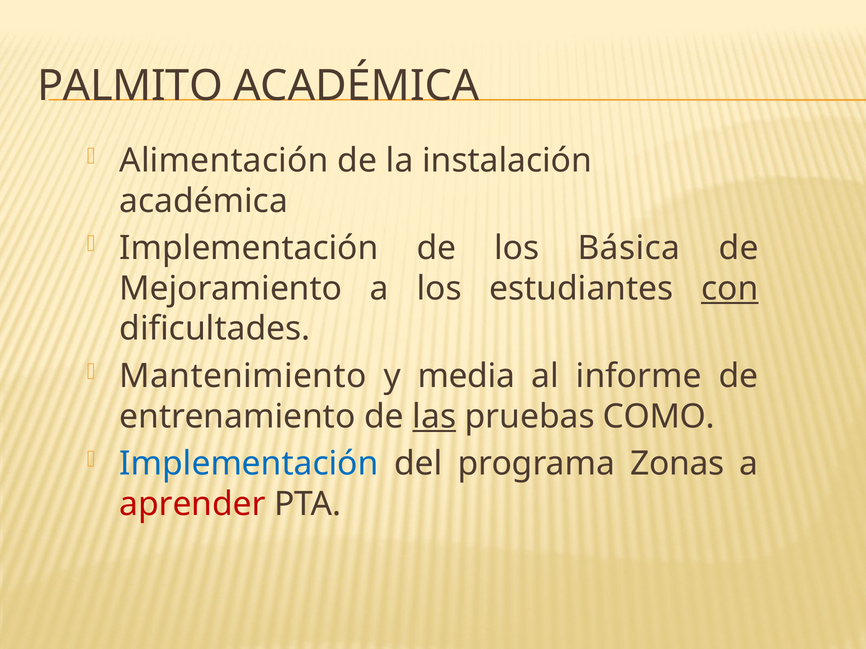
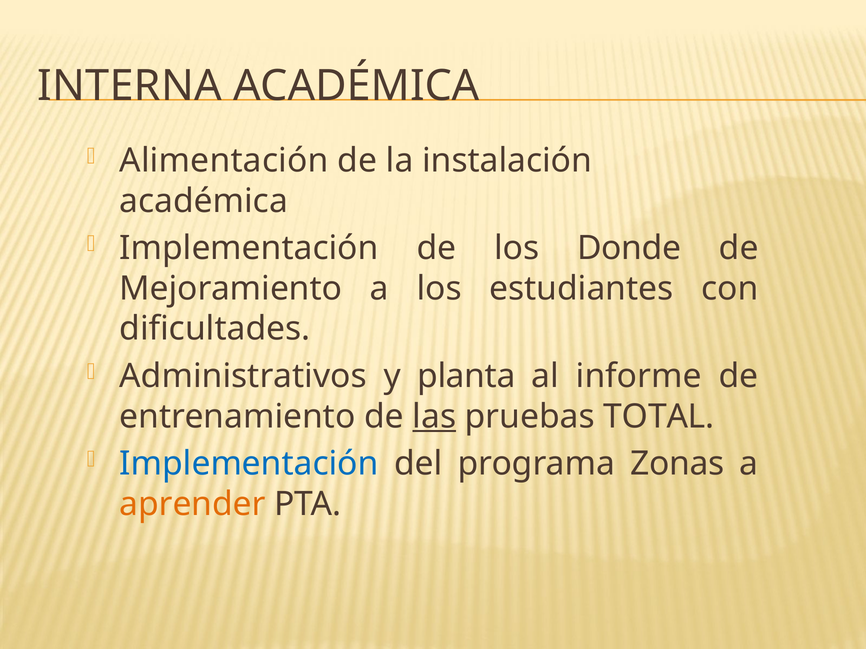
PALMITO: PALMITO -> INTERNA (130, 86)
Básica: Básica -> Donde (629, 248)
con underline: present -> none (730, 289)
Mantenimiento: Mantenimiento -> Administrativos (243, 376)
media: media -> planta (466, 376)
COMO: COMO -> TOTAL (659, 417)
aprender colour: red -> orange (192, 504)
